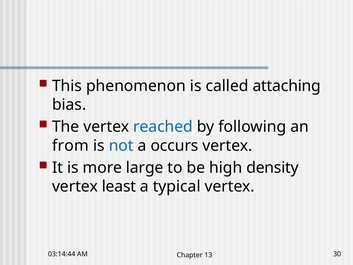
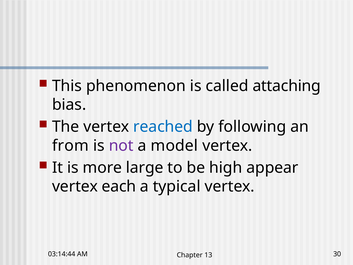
not colour: blue -> purple (121, 145)
occurs: occurs -> model (174, 145)
density: density -> appear (272, 167)
least: least -> each (119, 186)
